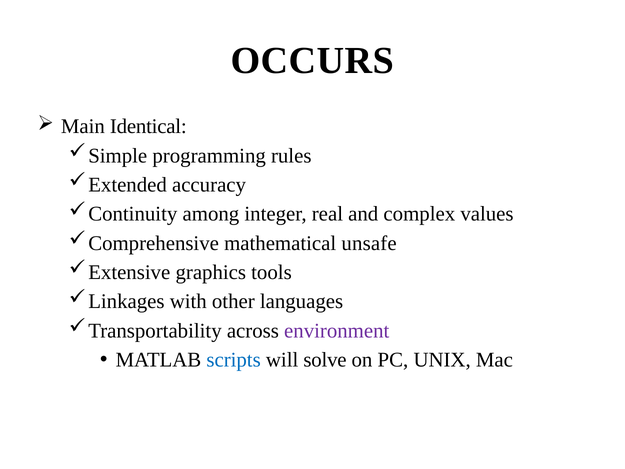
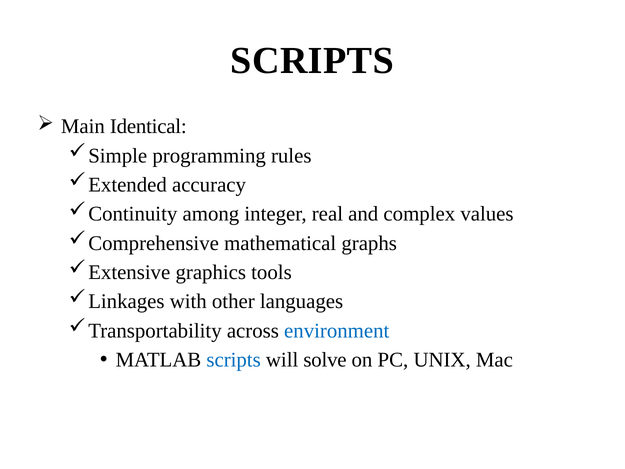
OCCURS: OCCURS -> SCRIPTS (312, 61)
unsafe: unsafe -> graphs (369, 243)
environment colour: purple -> blue (337, 331)
